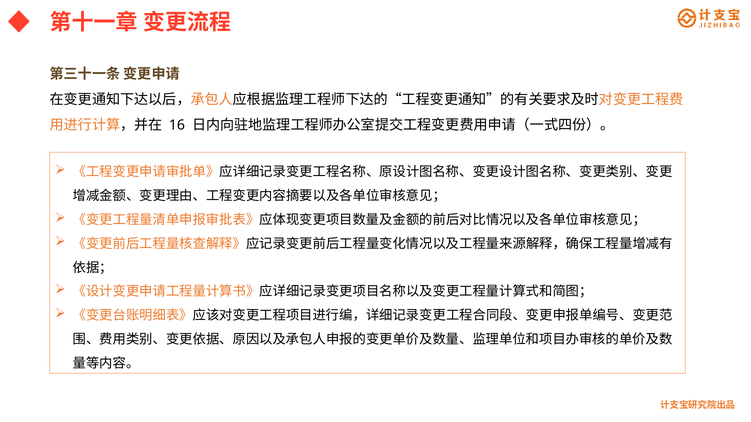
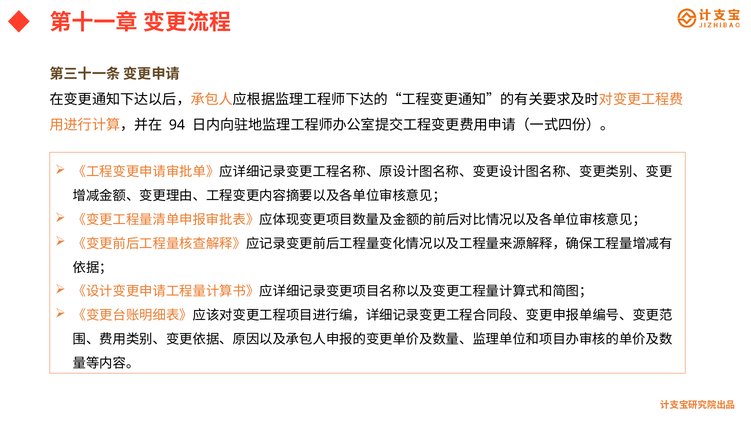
16: 16 -> 94 (177, 125)
